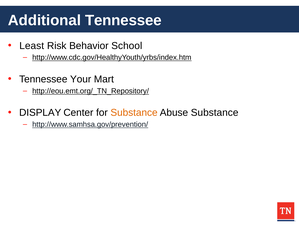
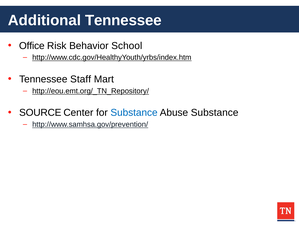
Least: Least -> Office (32, 46)
Your: Your -> Staff (81, 79)
DISPLAY: DISPLAY -> SOURCE (40, 112)
Substance colour: orange -> blue (134, 112)
